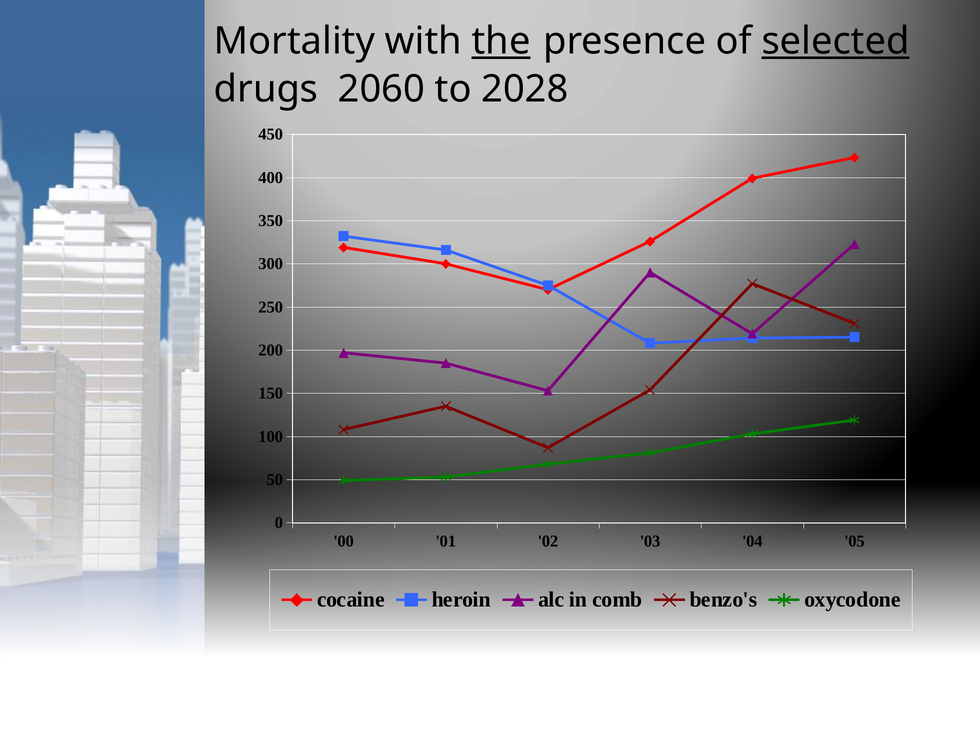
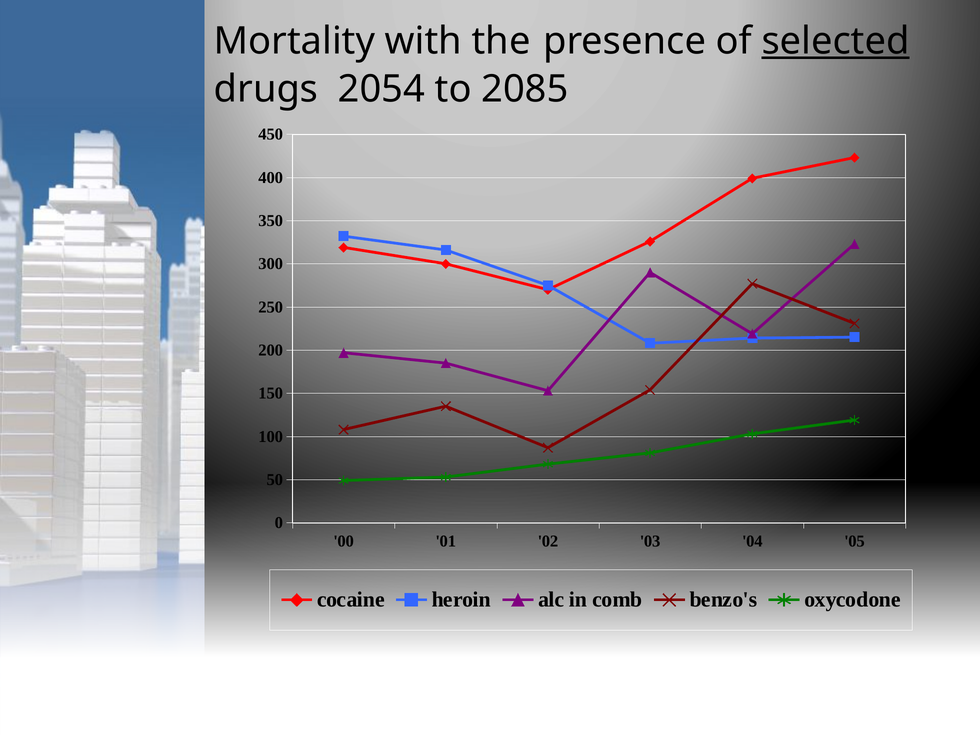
the underline: present -> none (501, 41)
2060: 2060 -> 2054 (381, 89)
2028: 2028 -> 2085 (525, 89)
